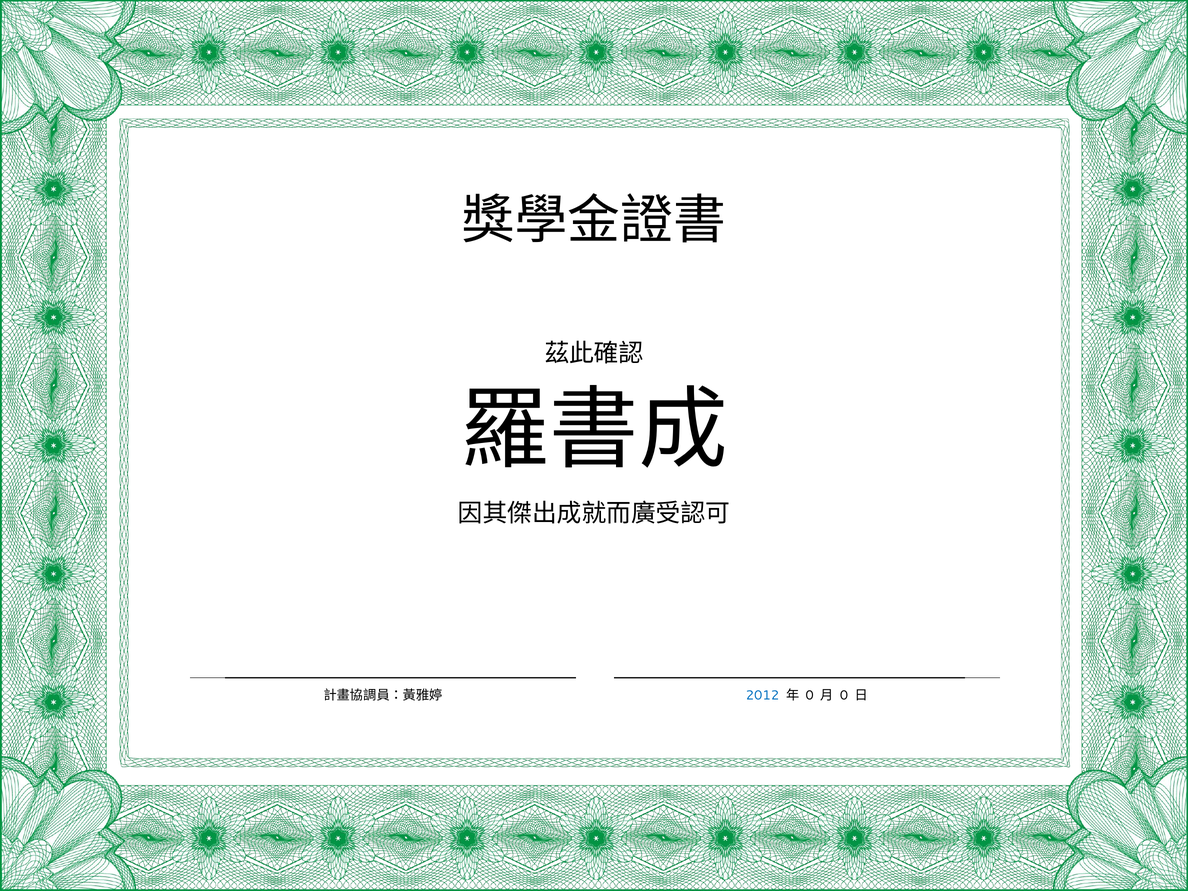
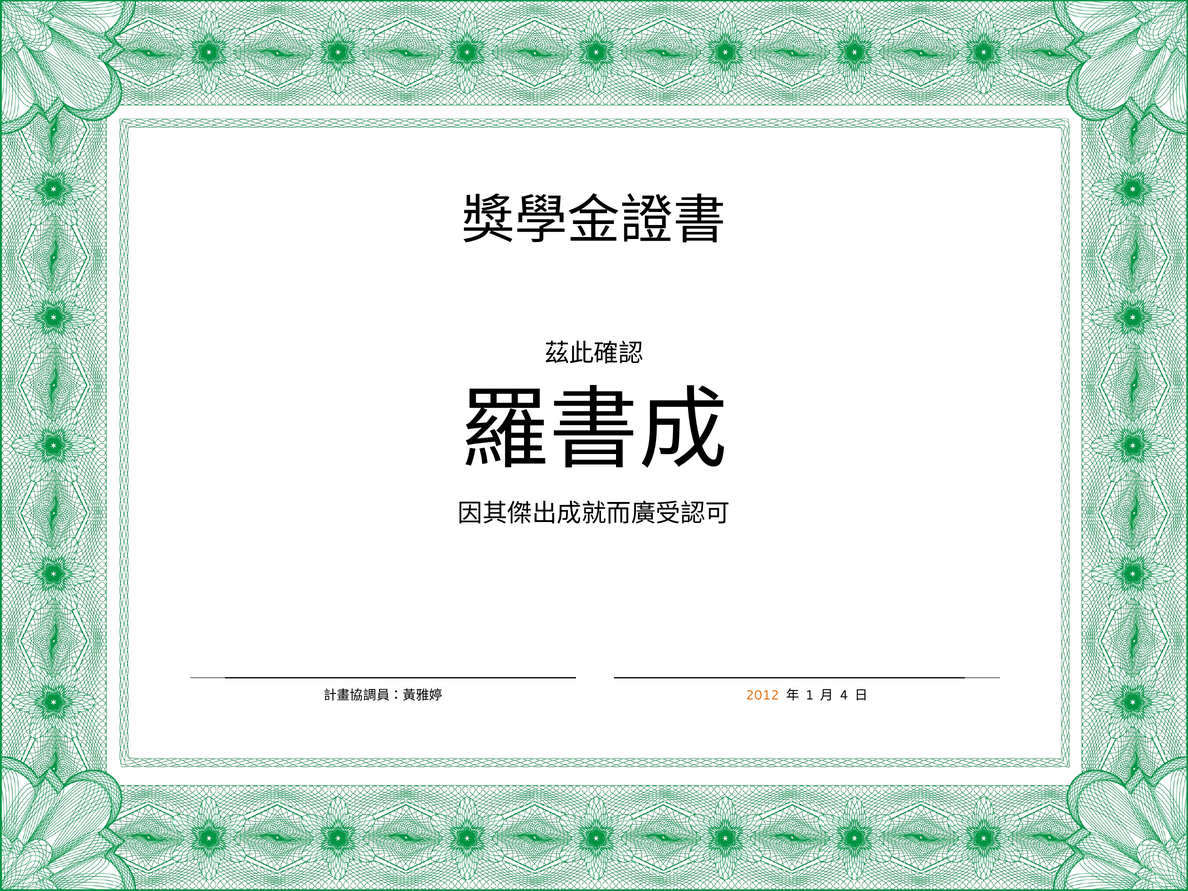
2012 colour: blue -> orange (762, 695)
0: 0 -> 1 (810, 695)
0: 0 -> 4 (844, 695)
